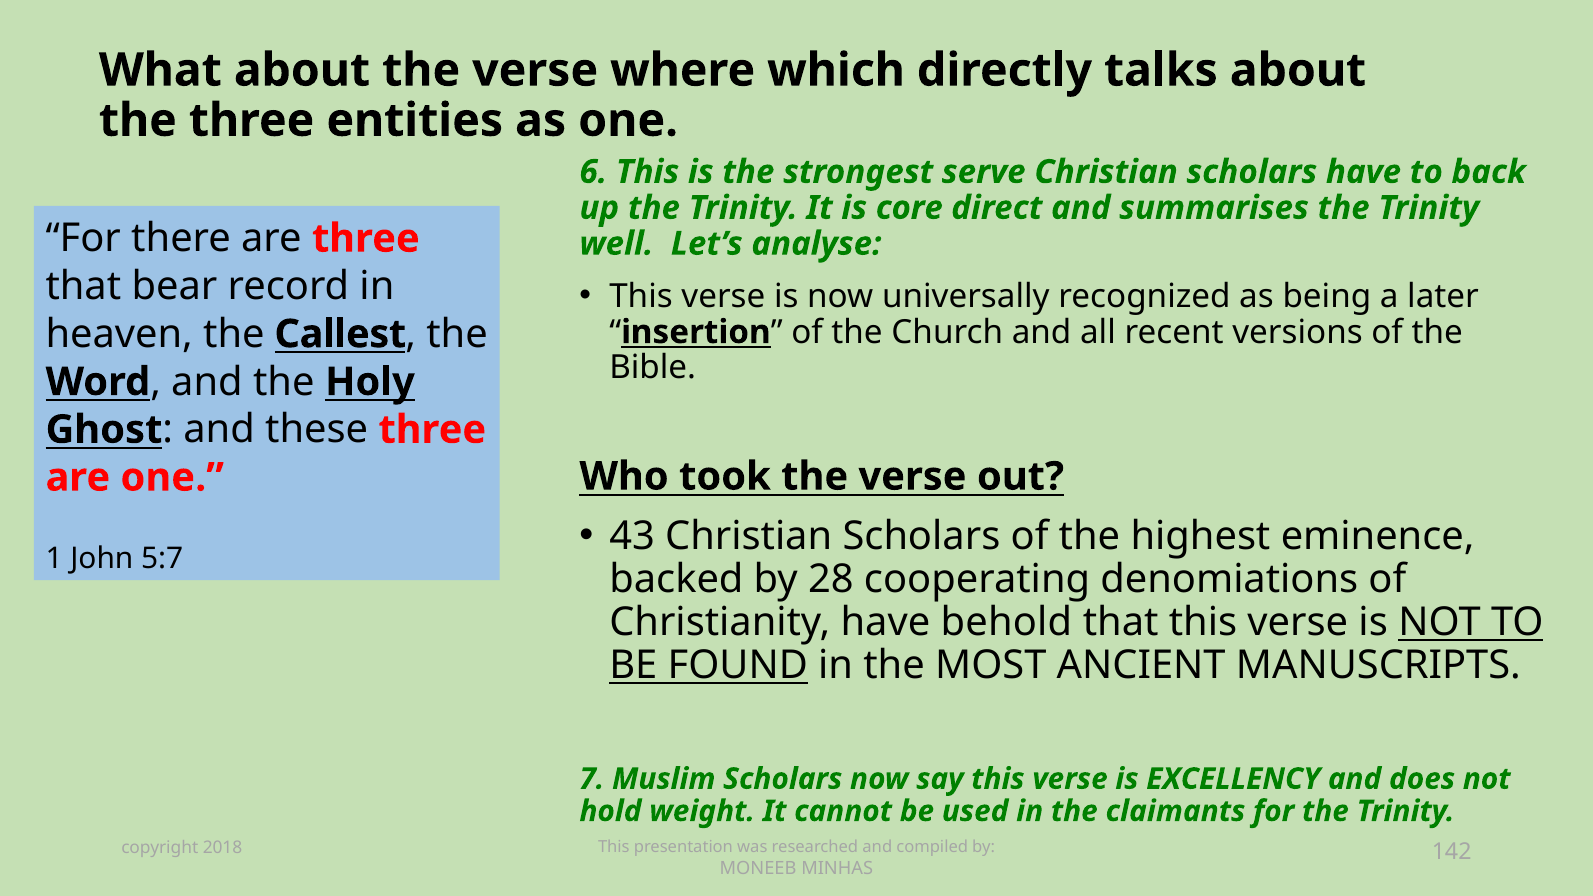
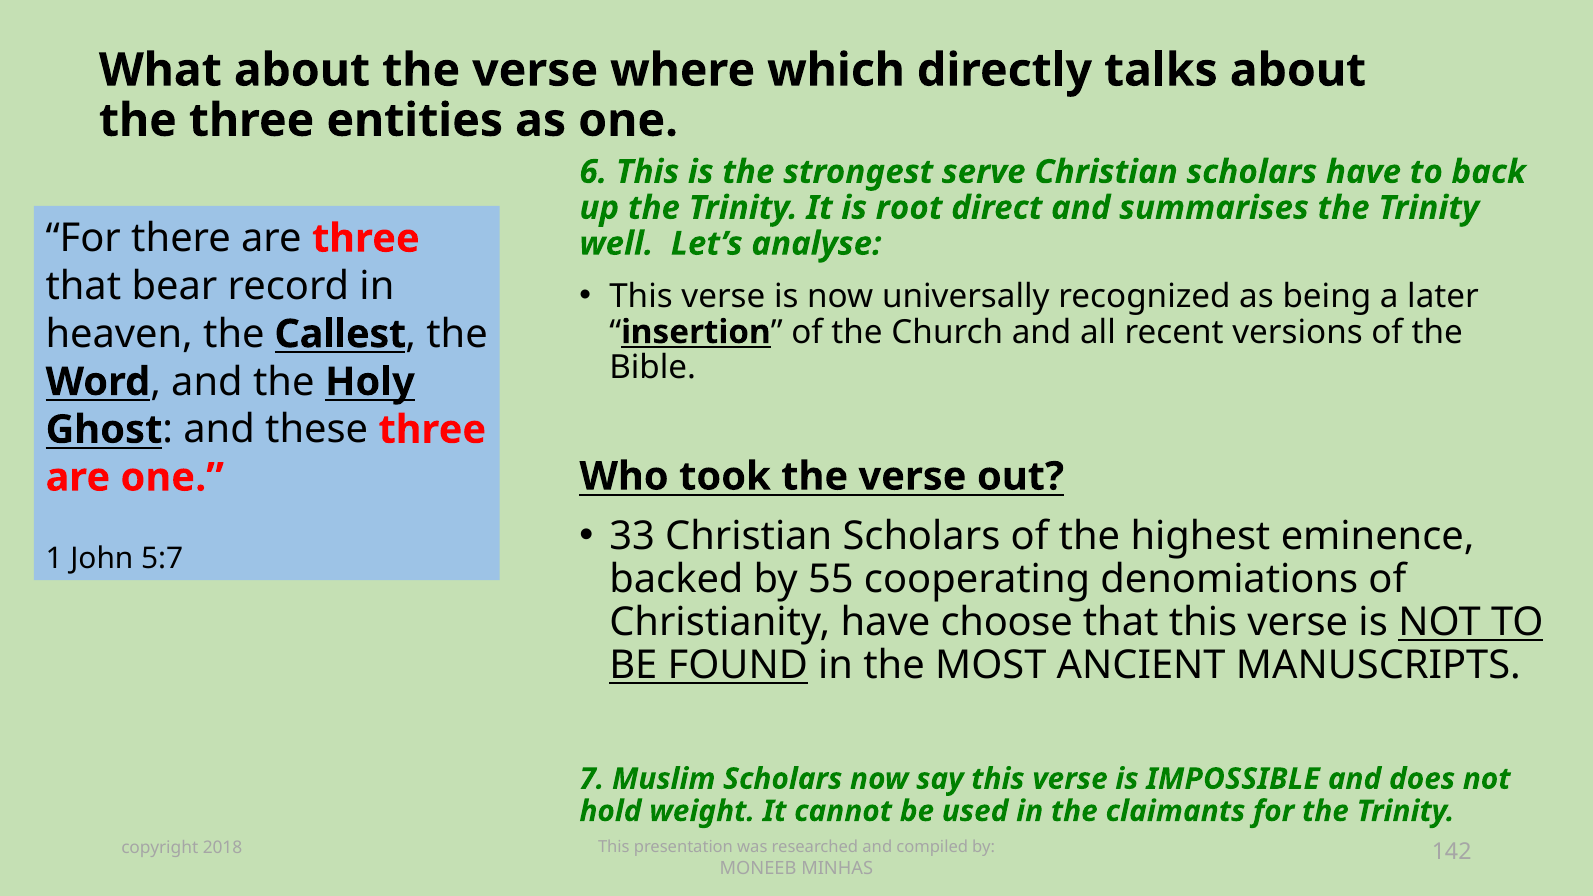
core: core -> root (909, 208)
43: 43 -> 33 (632, 536)
28: 28 -> 55 (831, 579)
behold: behold -> choose (1007, 622)
EXCELLENCY: EXCELLENCY -> IMPOSSIBLE (1233, 779)
